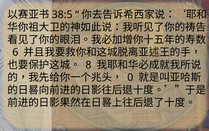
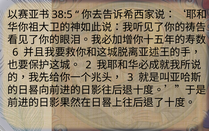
8: 8 -> 2 (88, 65)
0: 0 -> 3 (130, 77)
